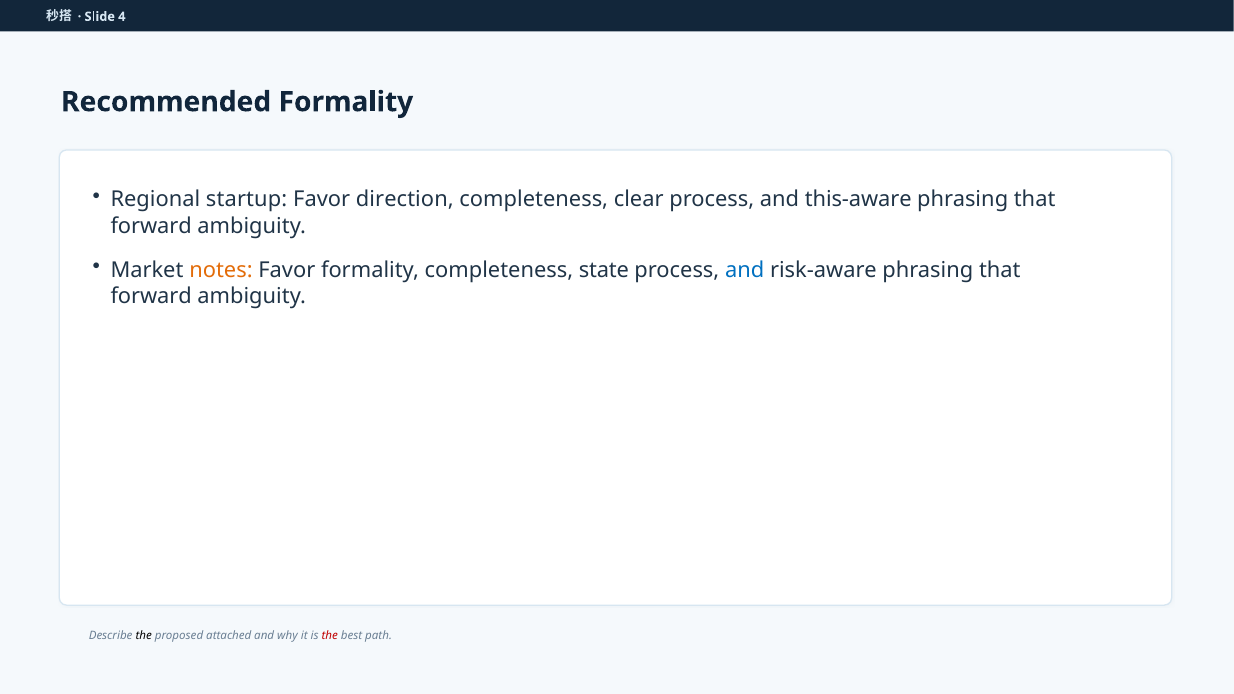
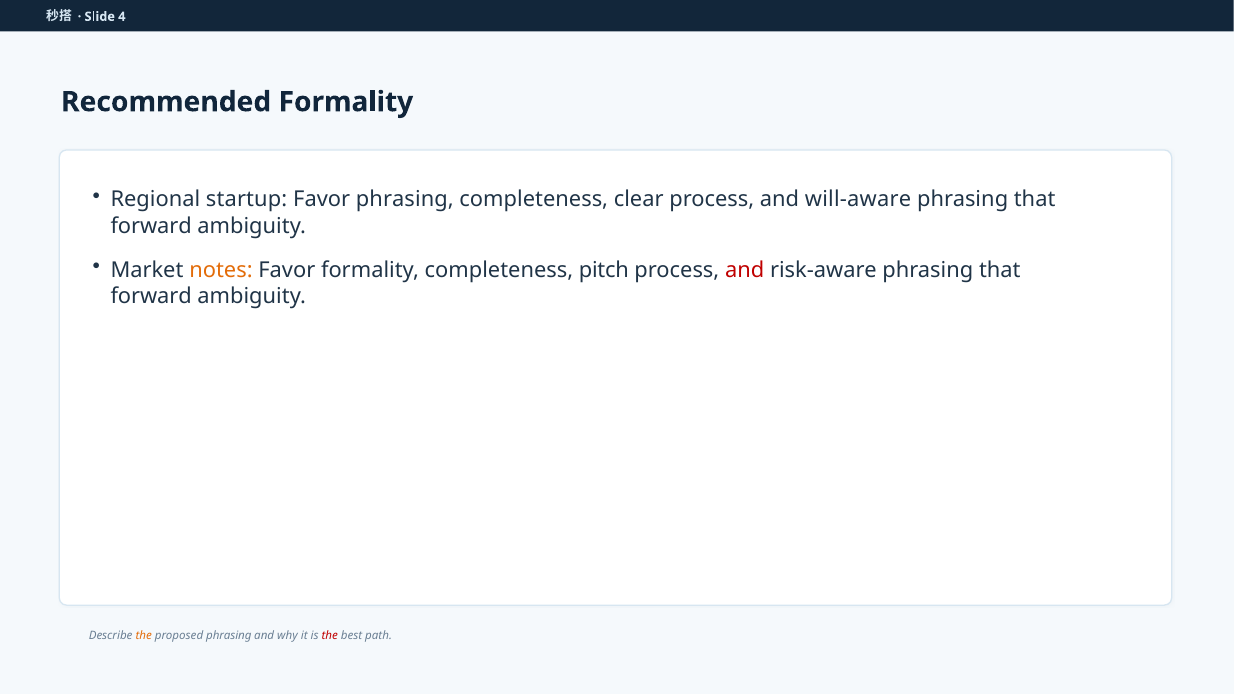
Favor direction: direction -> phrasing (405, 200)
this-aware: this-aware -> will-aware (858, 200)
state: state -> pitch (604, 270)
and colour: blue -> red (745, 270)
the colour: black -> orange (144, 636)
proposed attached: attached -> phrasing (229, 636)
